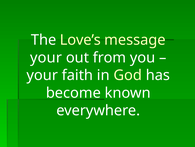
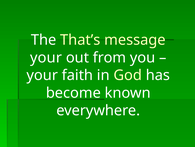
Love’s: Love’s -> That’s (80, 40)
